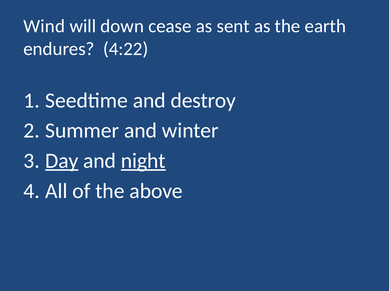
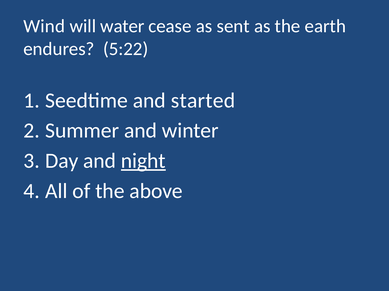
down: down -> water (122, 26)
4:22: 4:22 -> 5:22 (126, 49)
destroy: destroy -> started (203, 101)
Day underline: present -> none (62, 161)
